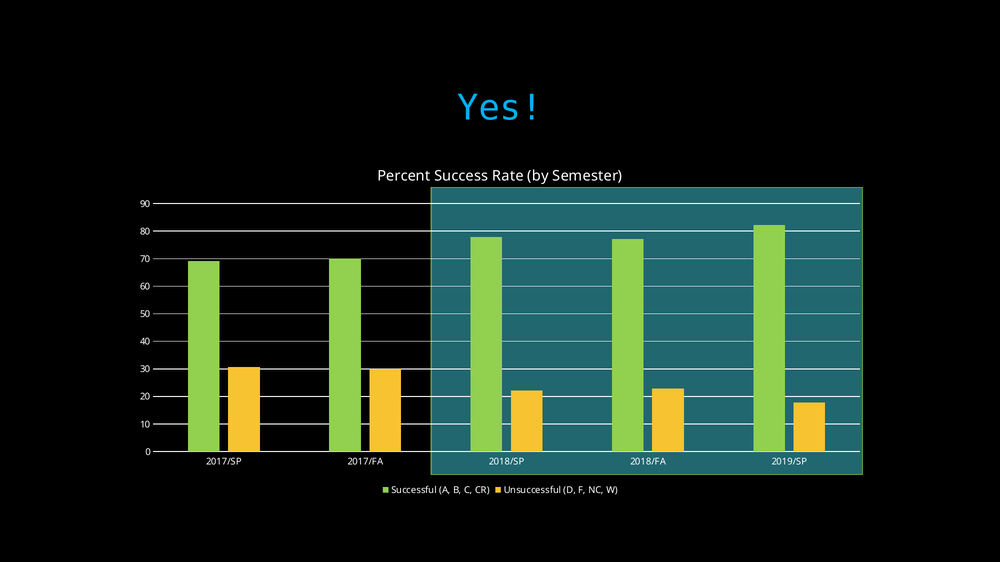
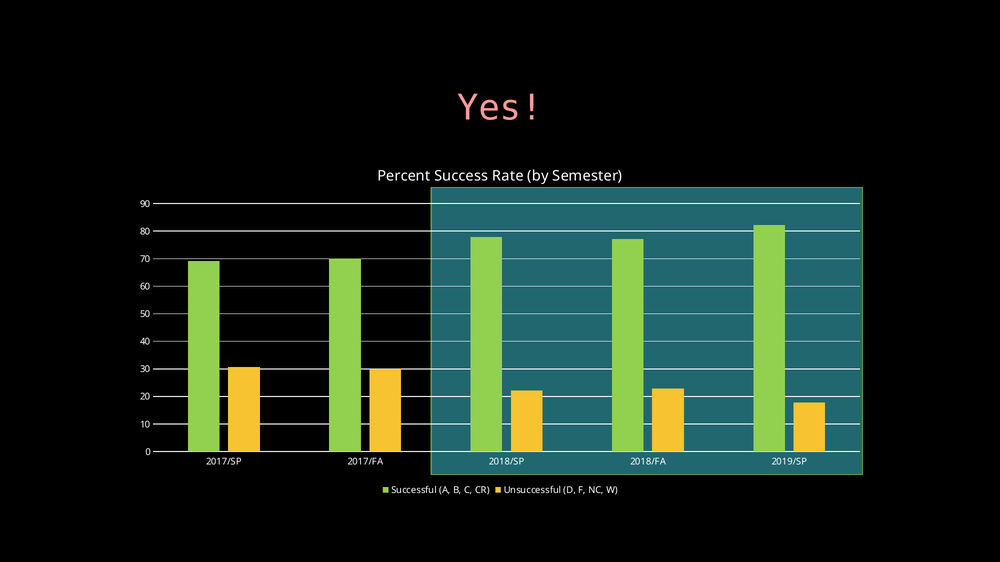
Yes colour: light blue -> pink (500, 108)
